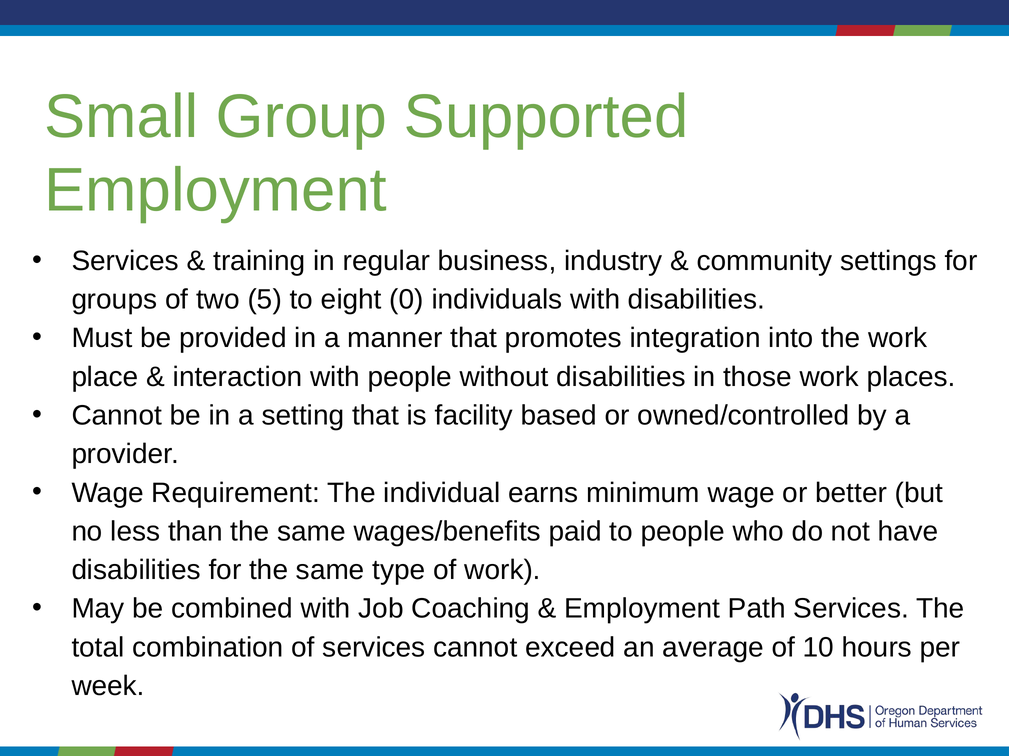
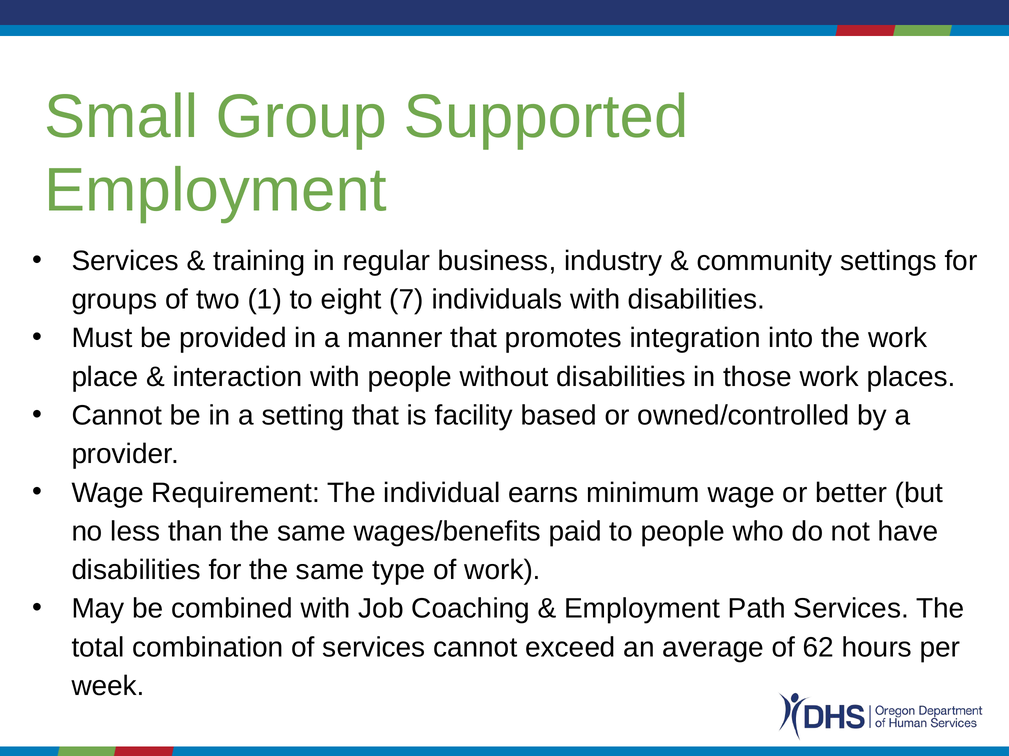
5: 5 -> 1 (265, 300)
0: 0 -> 7 (407, 300)
10: 10 -> 62 (818, 648)
